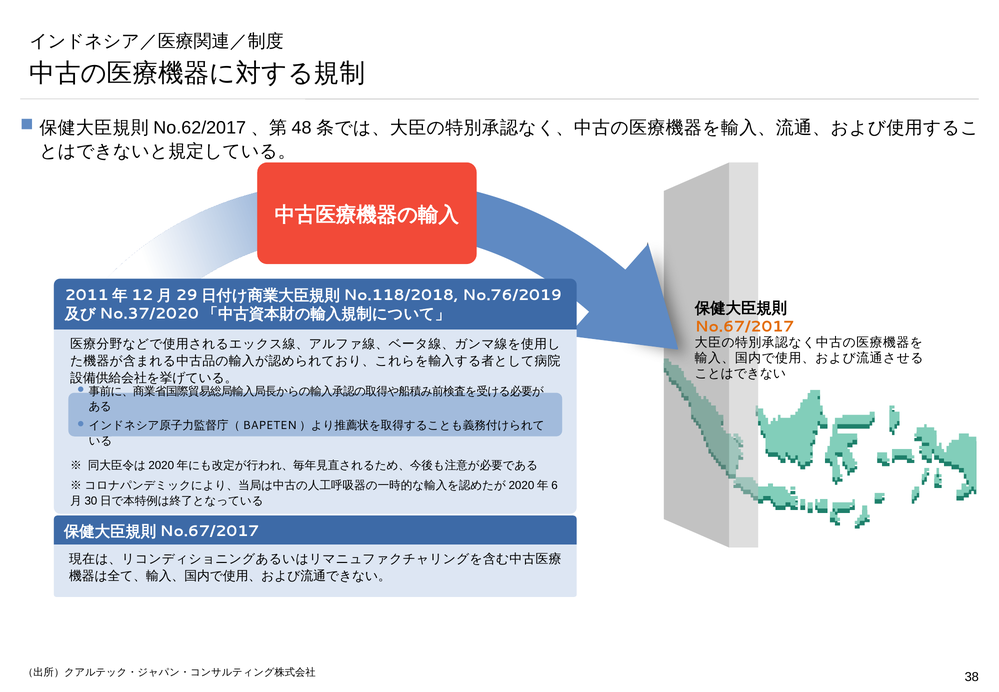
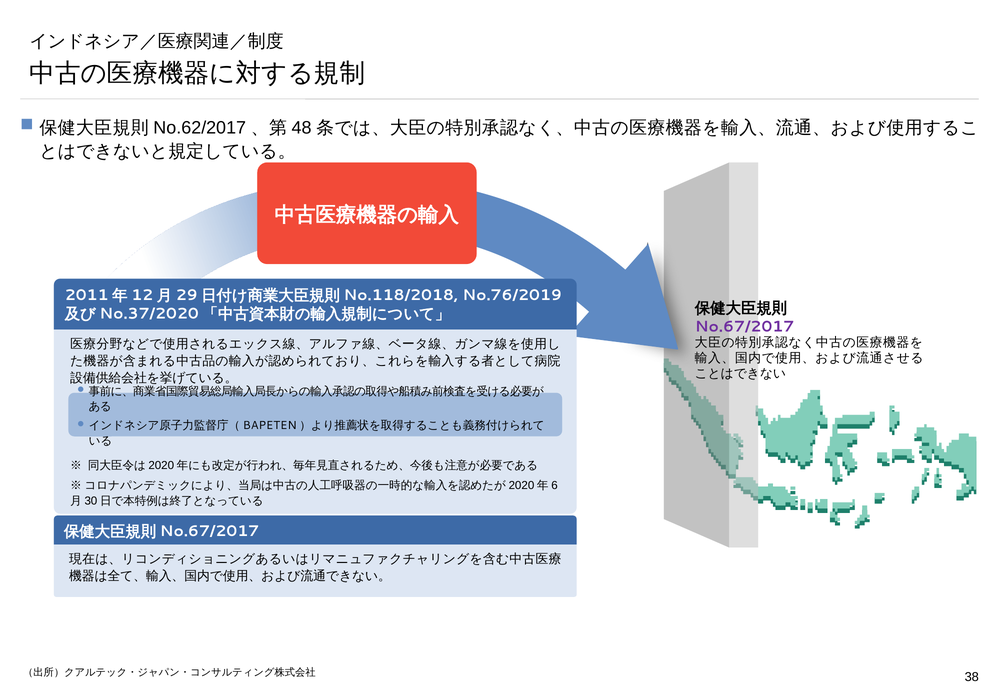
No.67/2017 colour: orange -> purple (745, 326)
